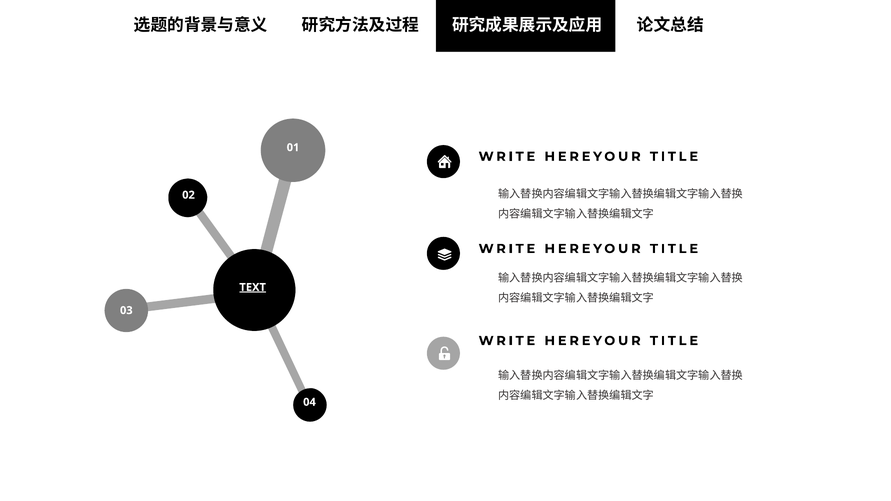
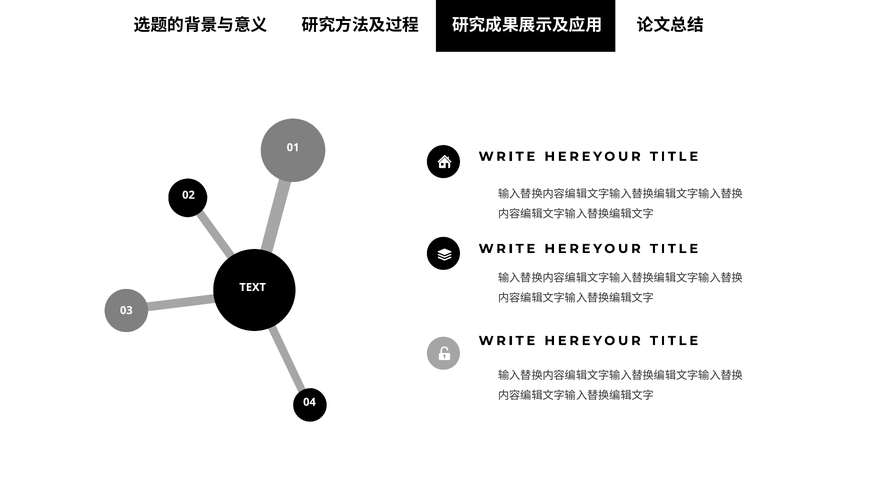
TEXT underline: present -> none (253, 287)
